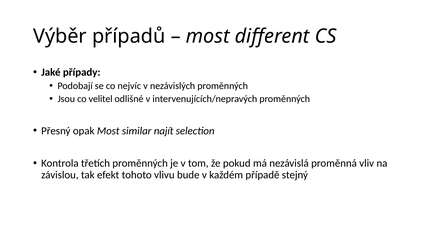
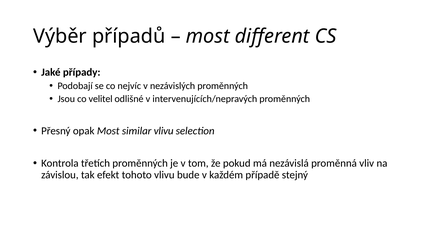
similar najít: najít -> vlivu (164, 131)
